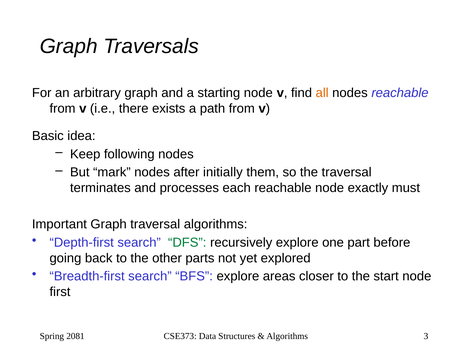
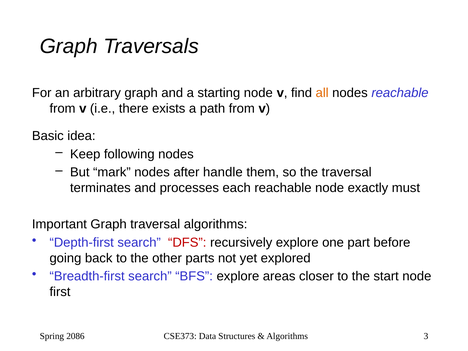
initially: initially -> handle (223, 172)
DFS colour: green -> red (187, 243)
2081: 2081 -> 2086 (75, 336)
